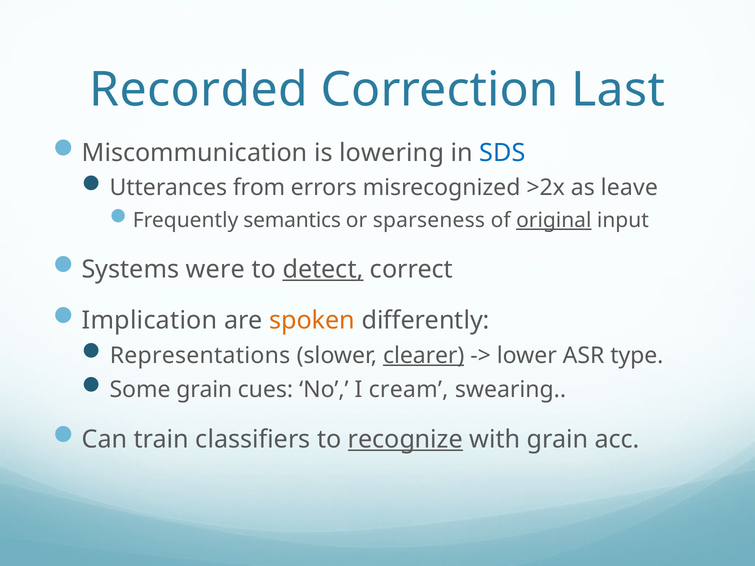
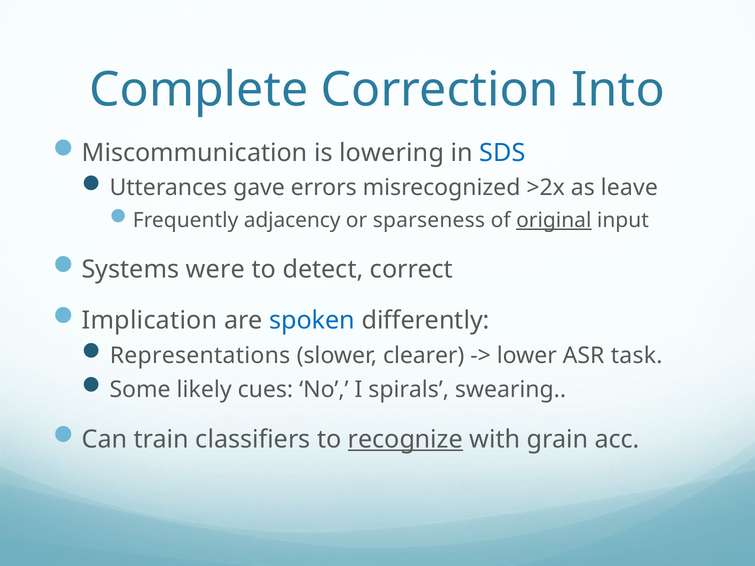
Recorded: Recorded -> Complete (199, 90)
Last: Last -> Into (618, 90)
from: from -> gave (259, 188)
semantics: semantics -> adjacency (292, 220)
detect underline: present -> none (323, 269)
spoken colour: orange -> blue (312, 321)
clearer underline: present -> none (424, 356)
type: type -> task (637, 356)
Some grain: grain -> likely (204, 390)
cream: cream -> spirals (409, 390)
